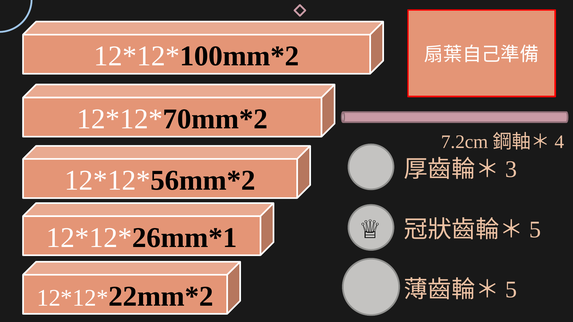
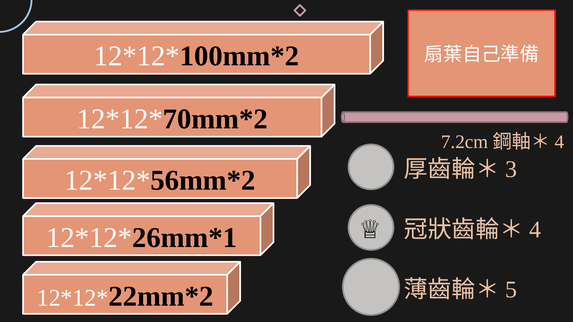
5: 5 -> 4 (535, 230)
